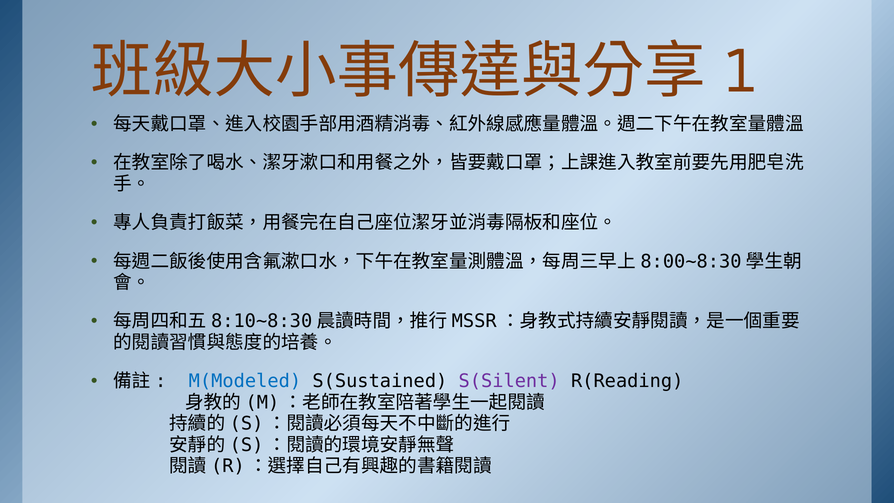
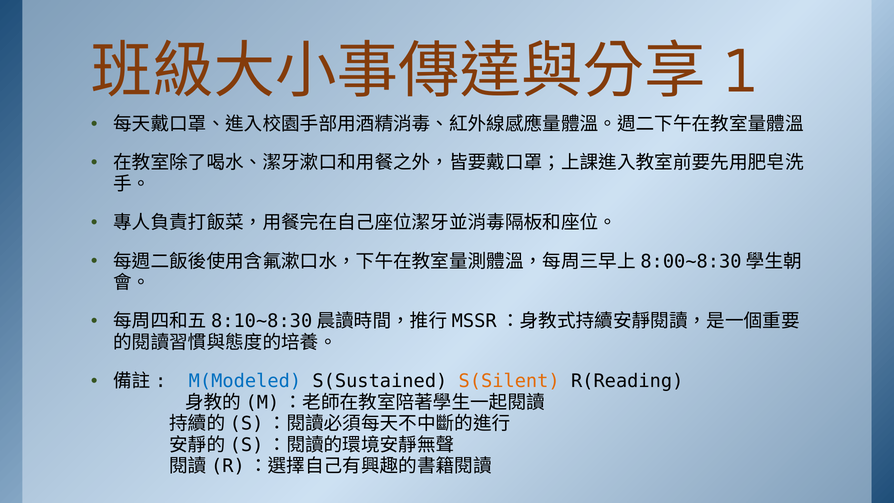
S(Silent colour: purple -> orange (509, 381)
